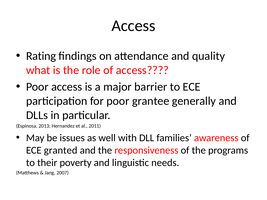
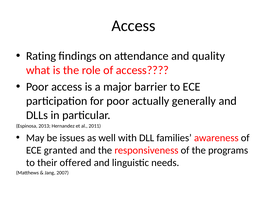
grantee: grantee -> actually (151, 101)
poverty: poverty -> offered (75, 163)
